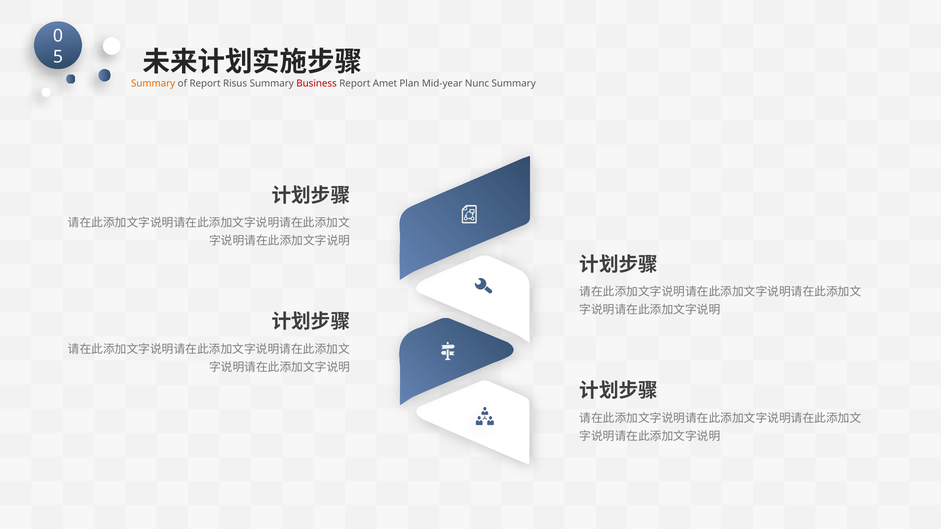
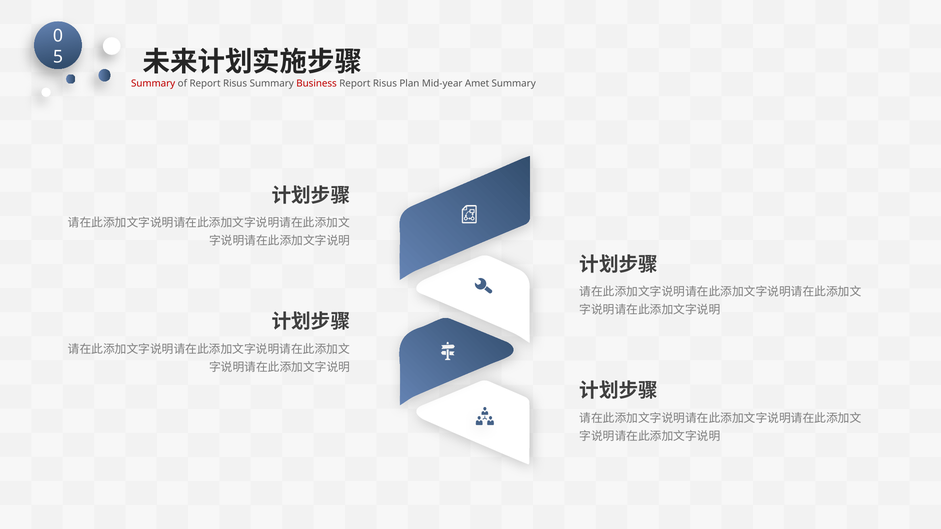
Summary colour: orange -> red (153, 84)
Amet: Amet -> Risus (385, 84)
Nunc: Nunc -> Amet (477, 84)
